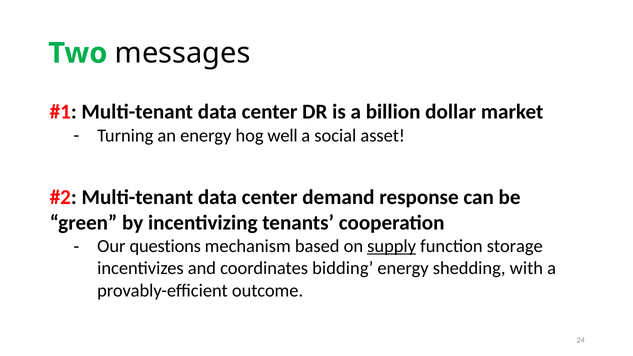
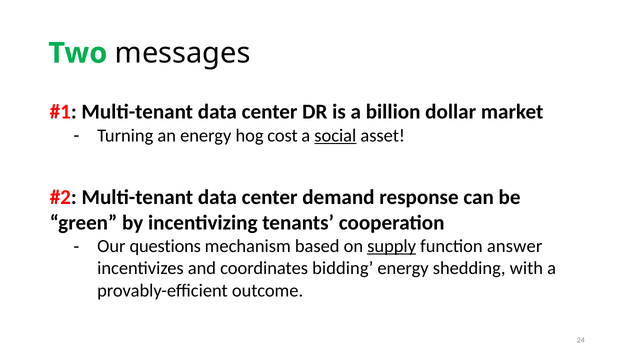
well: well -> cost (283, 136)
social underline: none -> present (335, 136)
storage: storage -> answer (515, 246)
